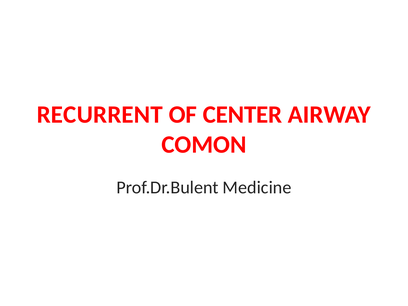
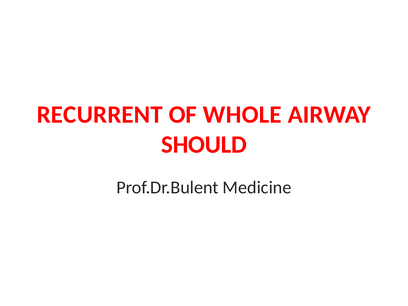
CENTER: CENTER -> WHOLE (242, 115)
COMON: COMON -> SHOULD (204, 145)
